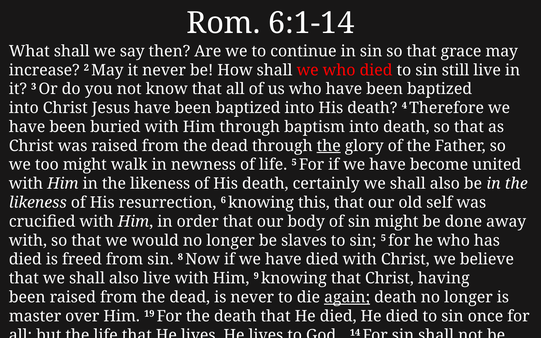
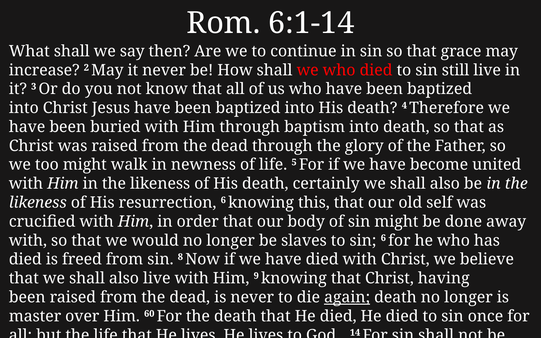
the underline: present -> none (329, 146)
sin 5: 5 -> 6 (383, 238)
19: 19 -> 60 (149, 314)
